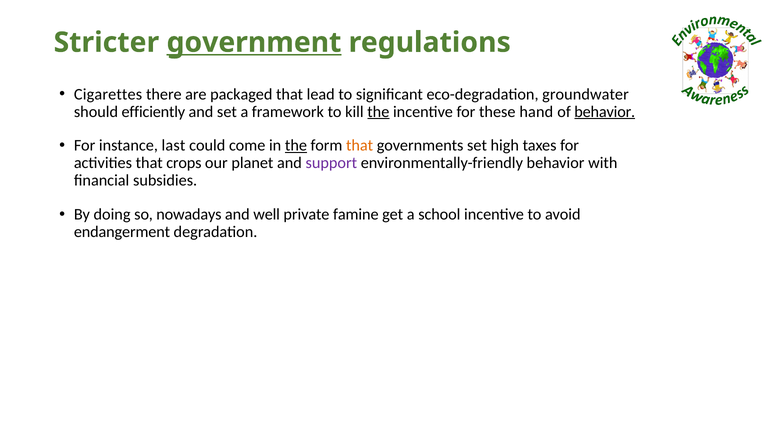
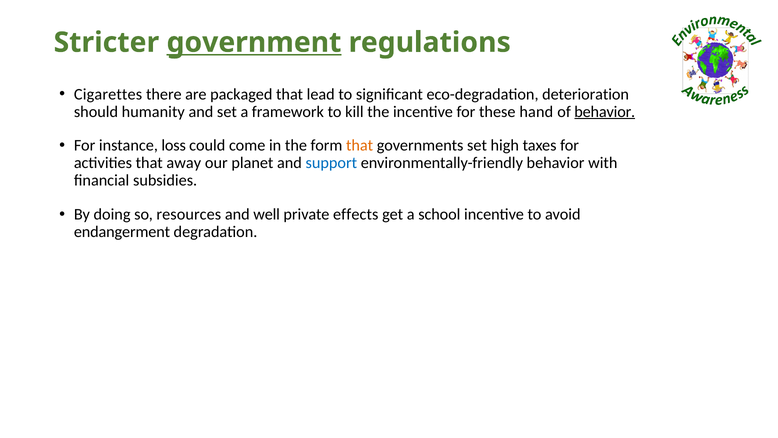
groundwater: groundwater -> deterioration (586, 94)
efficiently: efficiently -> humanity (153, 112)
the underline: present -> none (378, 112)
last: last -> loss (174, 145)
the underline: present -> none (296, 145)
crops: crops -> away (184, 163)
support colour: purple -> blue (331, 163)
nowadays: nowadays -> resources (189, 214)
famine: famine -> effects (356, 214)
